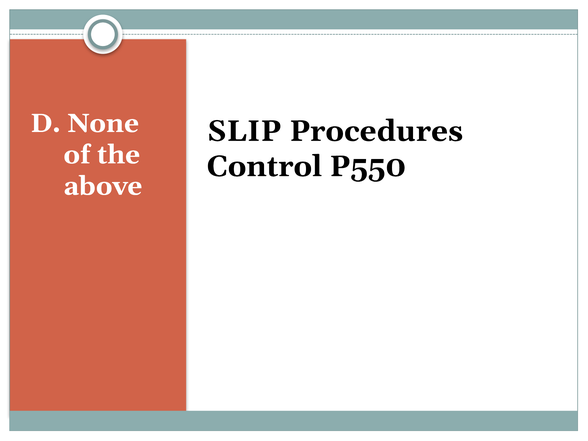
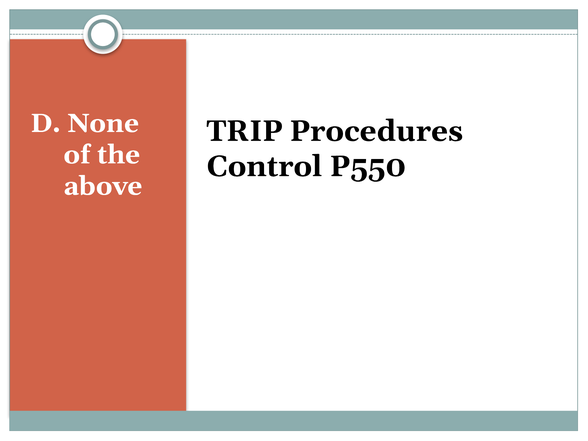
SLIP: SLIP -> TRIP (245, 131)
